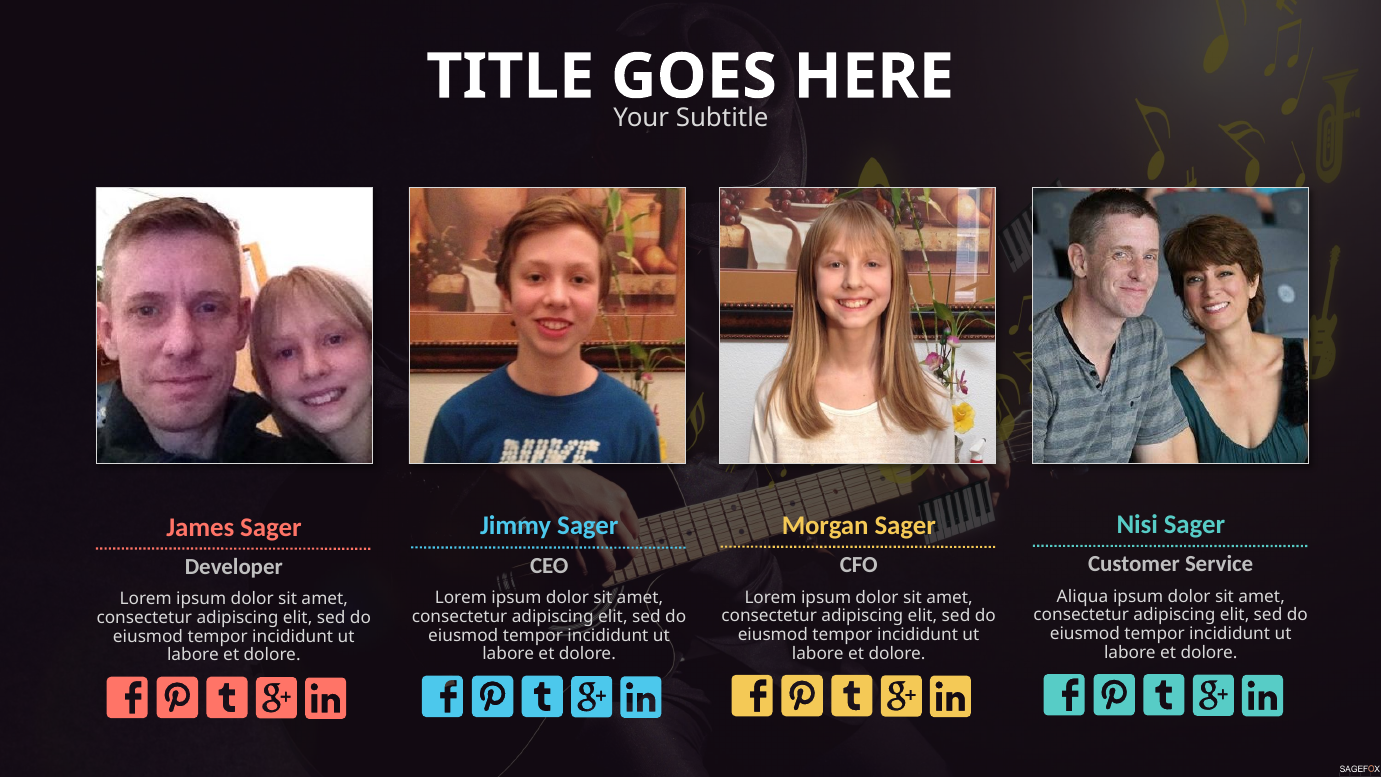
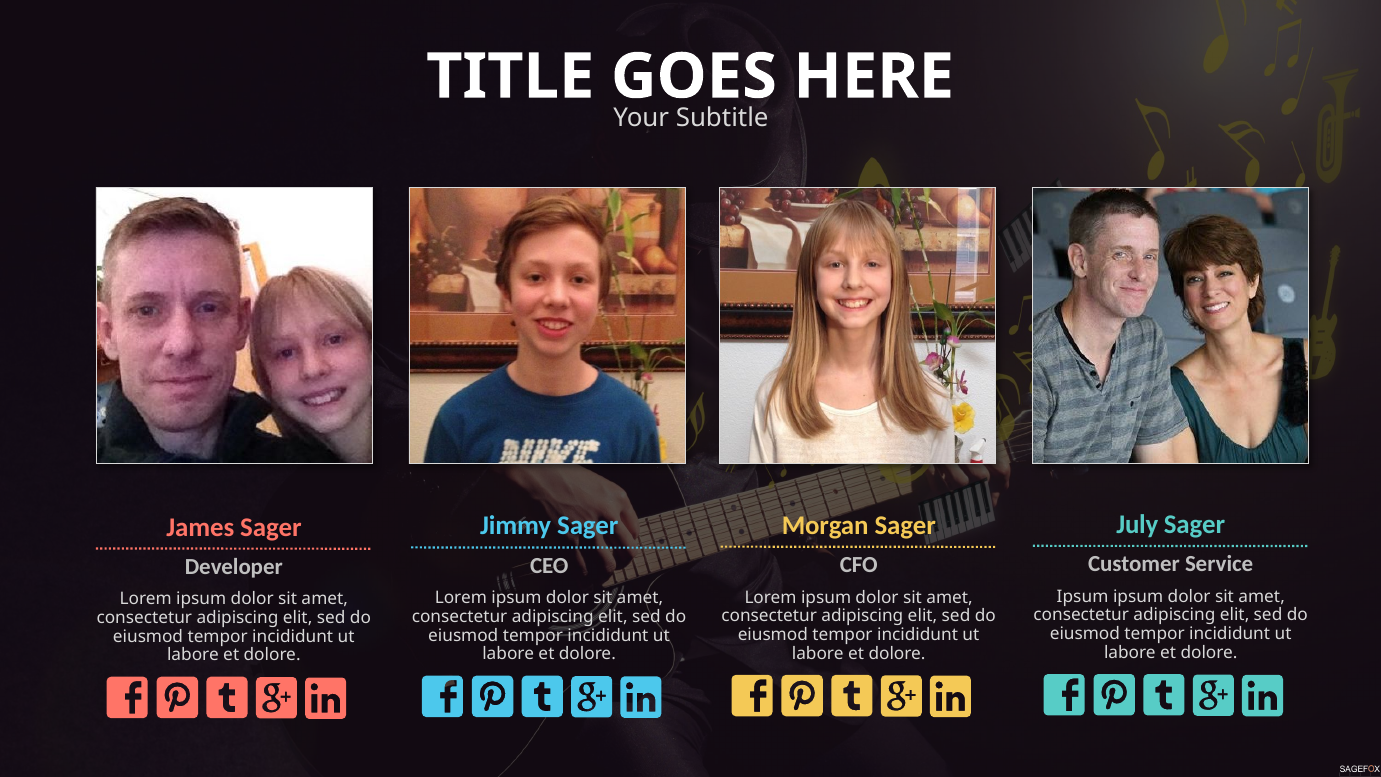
Nisi: Nisi -> July (1137, 524)
Aliqua: Aliqua -> Ipsum (1083, 597)
